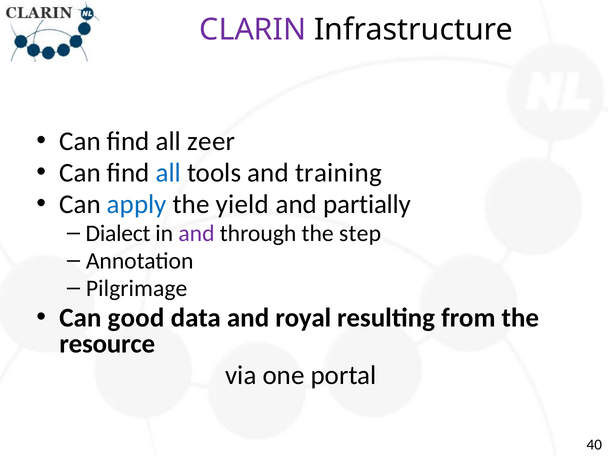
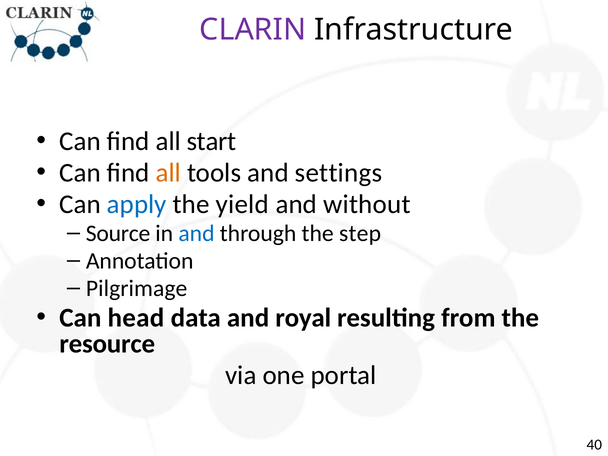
zeer: zeer -> start (212, 142)
all colour: blue -> orange (168, 173)
training: training -> settings (339, 173)
partially: partially -> without (367, 204)
Dialect: Dialect -> Source (118, 234)
and colour: purple -> blue (196, 234)
good: good -> head (136, 318)
